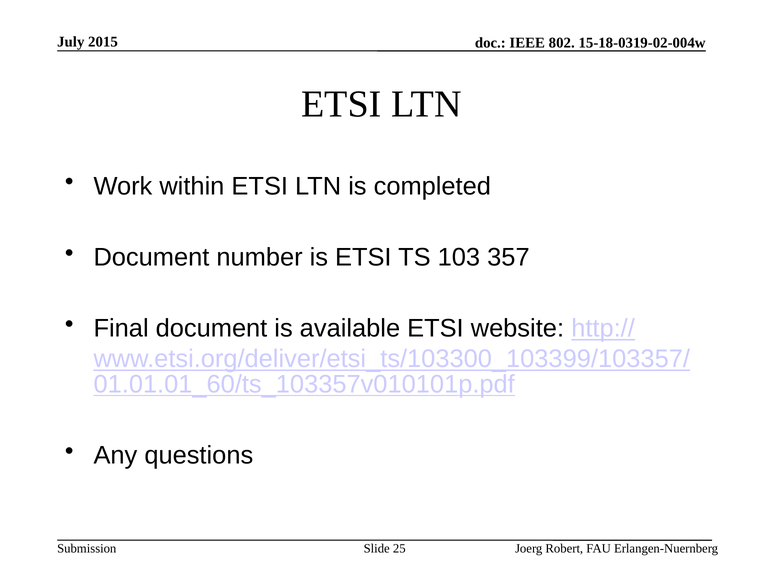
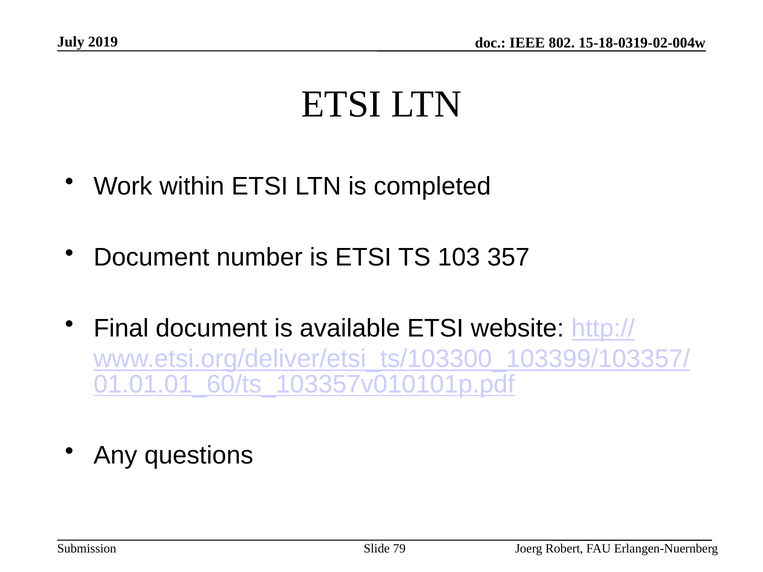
2015: 2015 -> 2019 (103, 42)
25: 25 -> 79 (399, 549)
